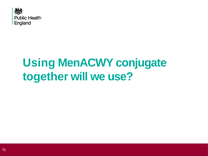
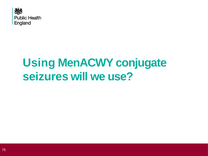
together: together -> seizures (46, 77)
